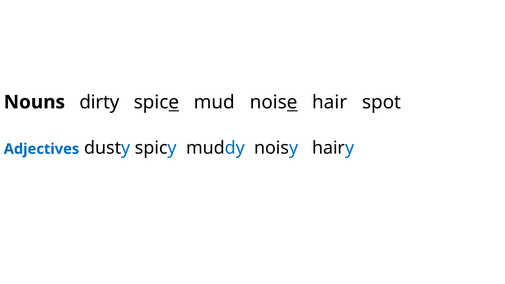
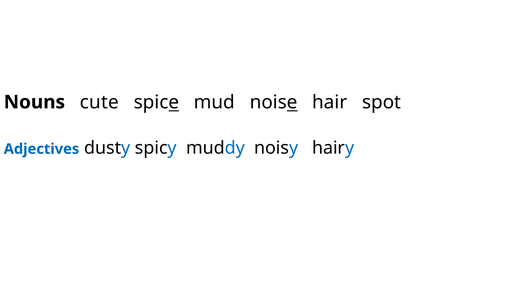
dirty: dirty -> cute (99, 102)
